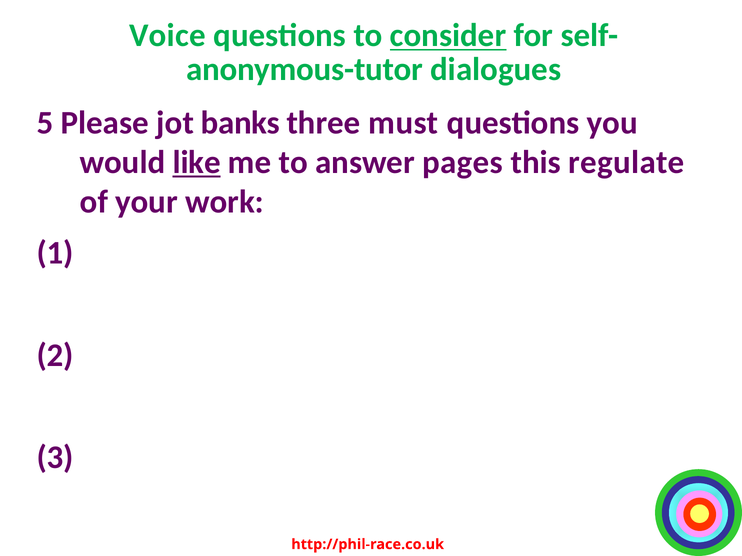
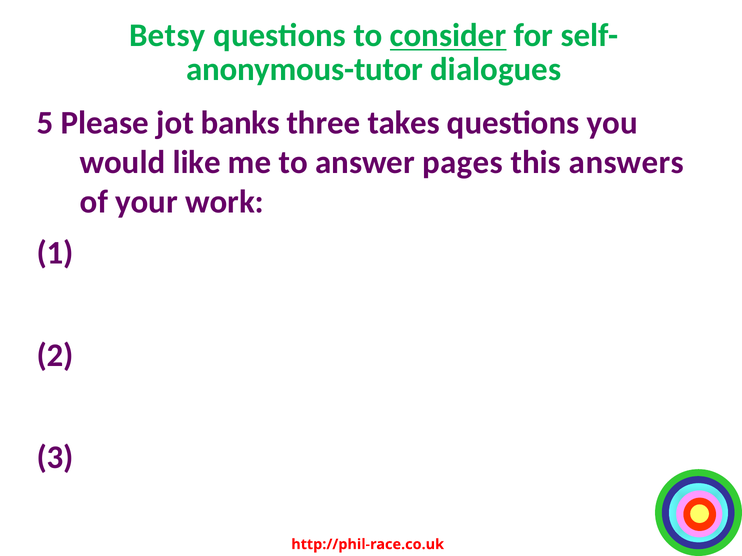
Voice: Voice -> Betsy (167, 36)
must: must -> takes (404, 123)
like underline: present -> none (197, 163)
regulate: regulate -> answers (626, 163)
